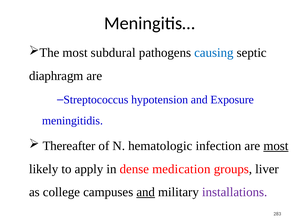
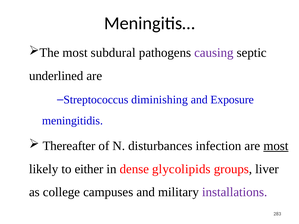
causing colour: blue -> purple (214, 53)
diaphragm: diaphragm -> underlined (56, 76)
hypotension: hypotension -> diminishing (160, 100)
hematologic: hematologic -> disturbances (160, 146)
apply: apply -> either (89, 169)
medication: medication -> glycolipids (181, 169)
and underline: present -> none (146, 192)
